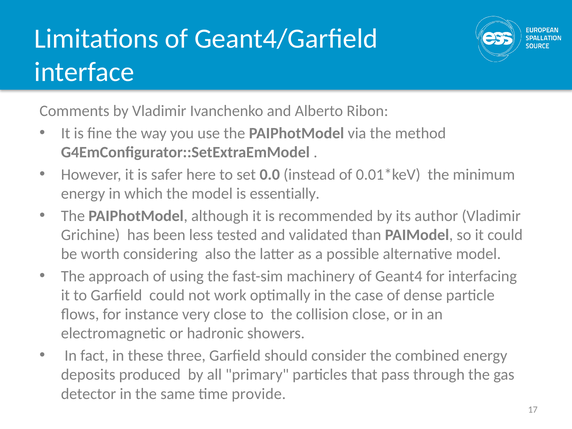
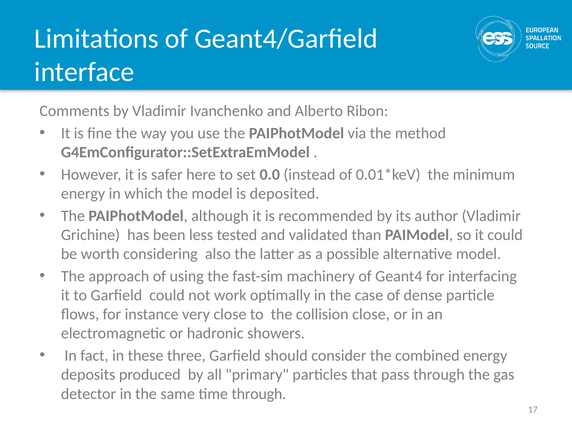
essentially: essentially -> deposited (285, 194)
time provide: provide -> through (259, 394)
